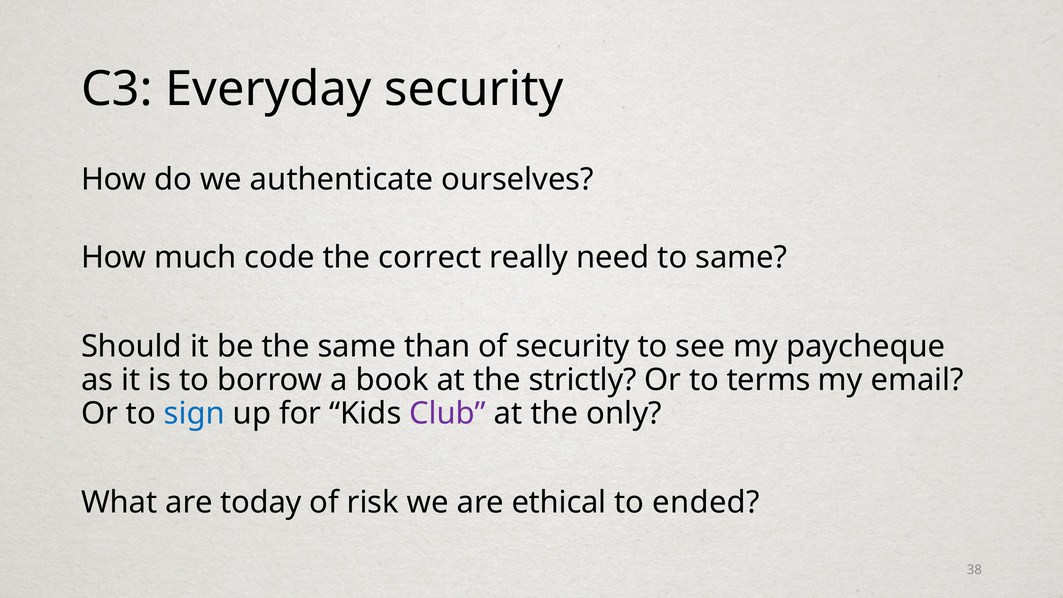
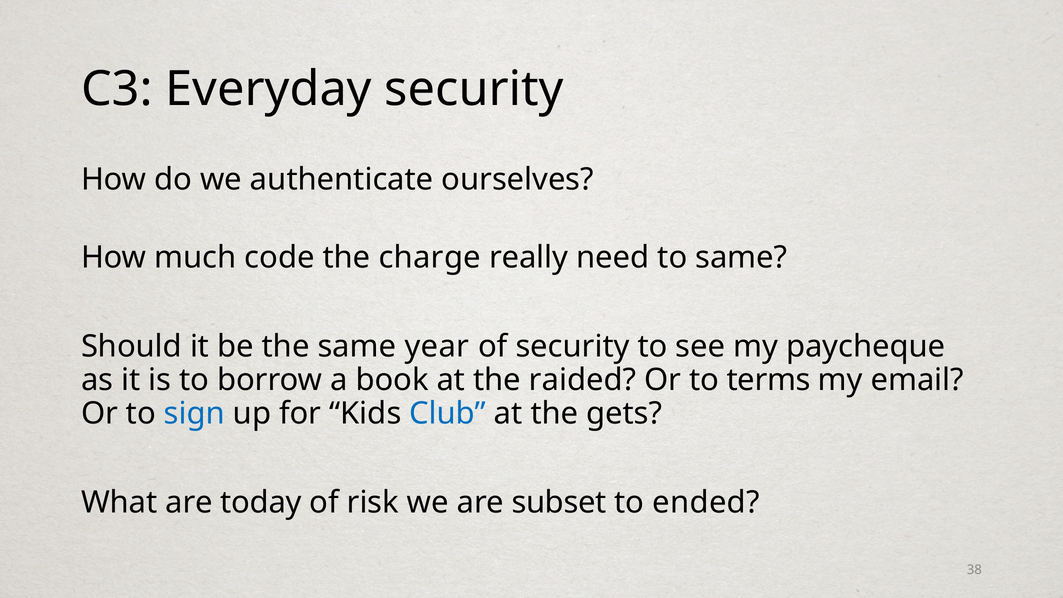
correct: correct -> charge (430, 258)
than: than -> year (437, 347)
strictly: strictly -> raided (583, 380)
Club colour: purple -> blue (448, 413)
only: only -> gets (624, 413)
ethical: ethical -> subset (559, 502)
